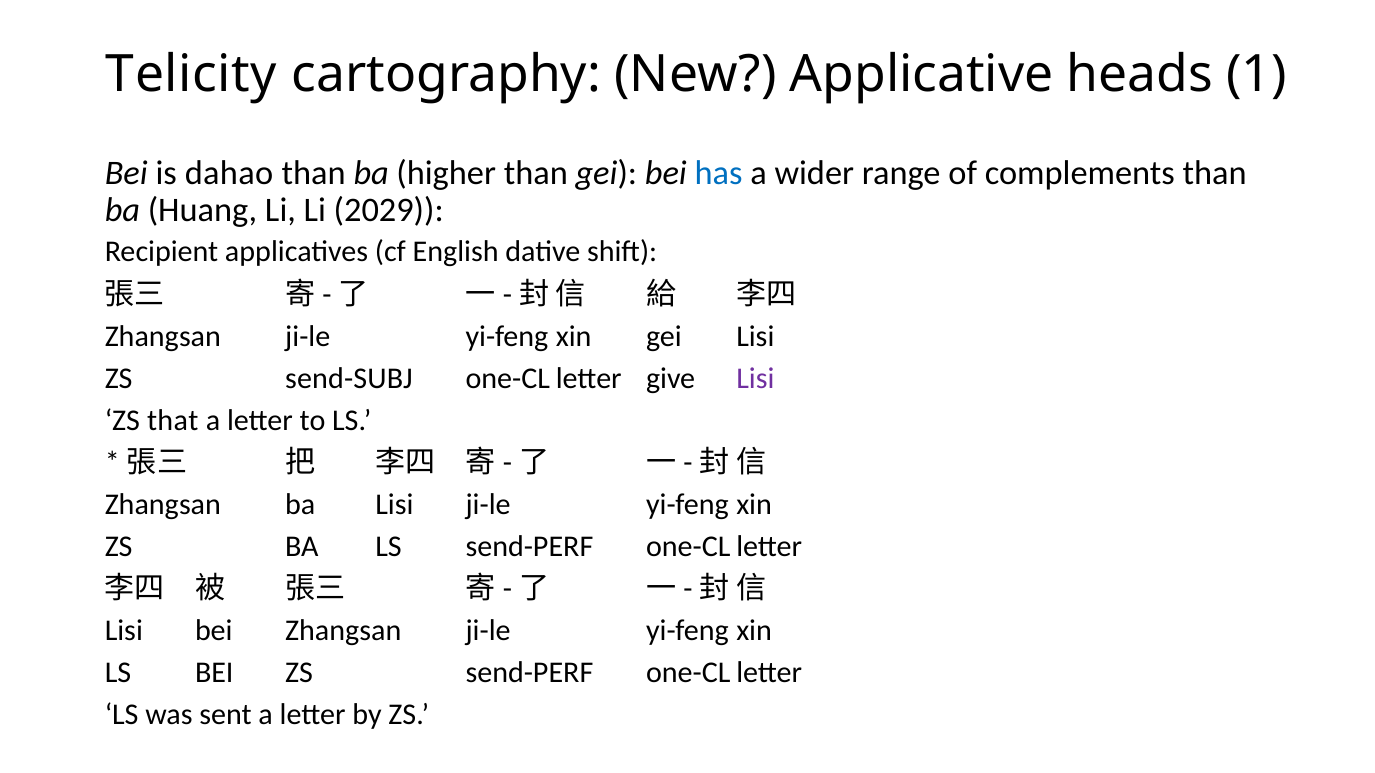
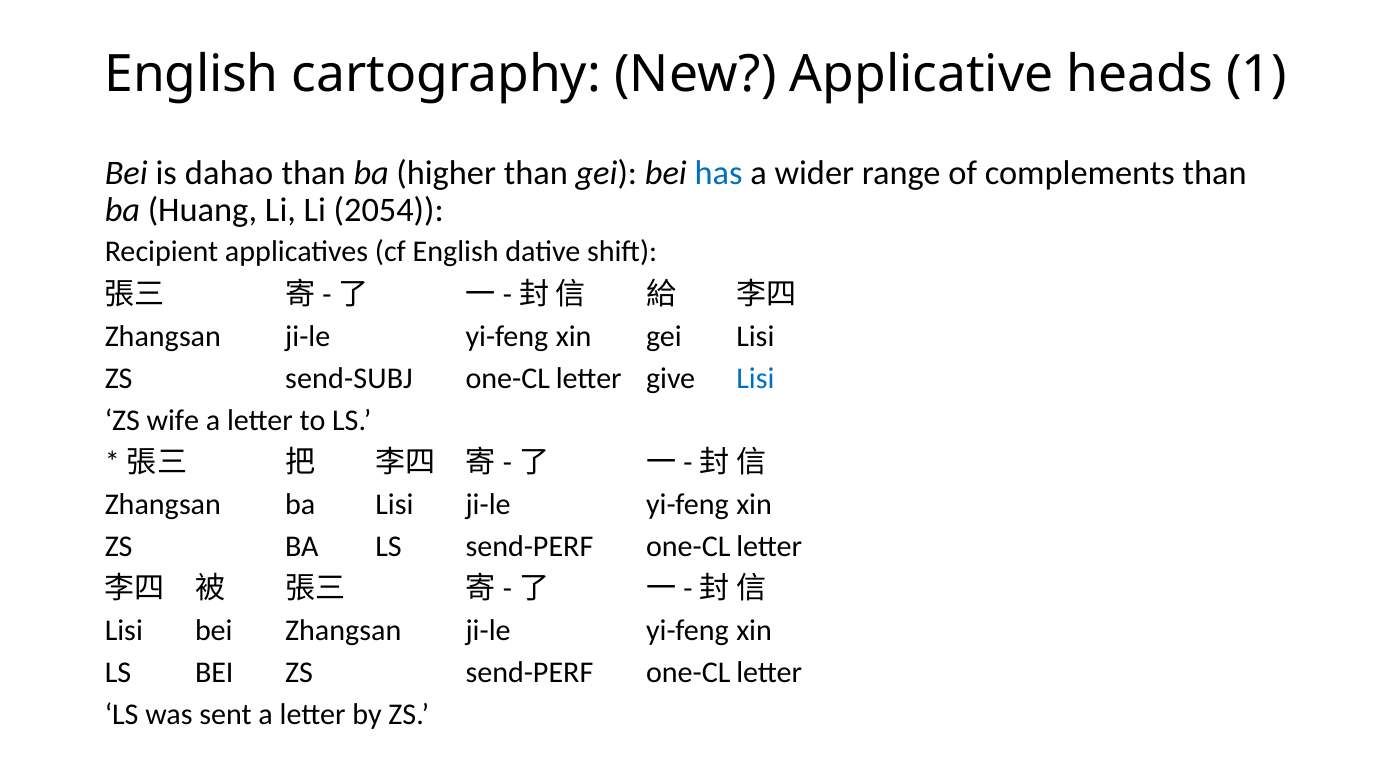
Telicity: Telicity -> English (192, 74)
2029: 2029 -> 2054 (389, 210)
Lisi colour: purple -> blue (755, 378)
that: that -> wife (173, 421)
